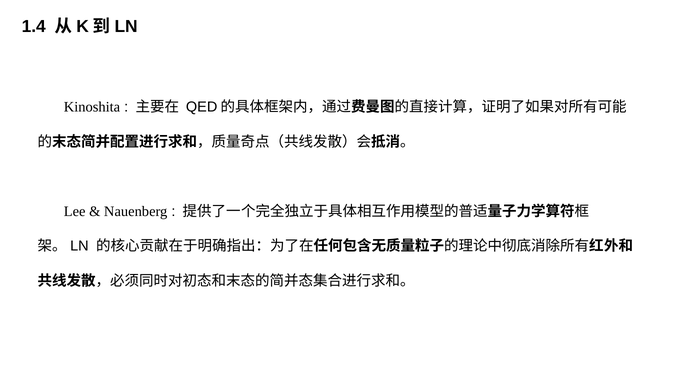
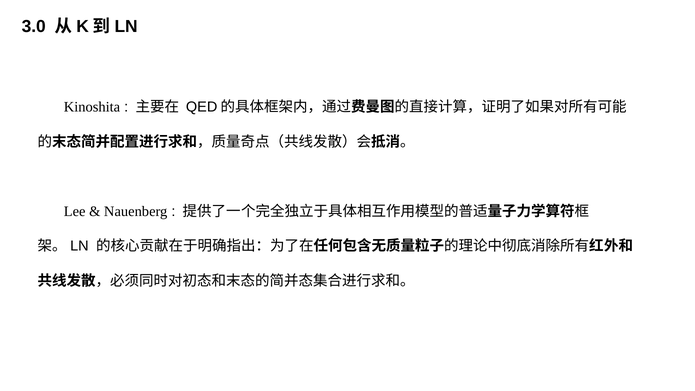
1.4: 1.4 -> 3.0 (34, 27)
